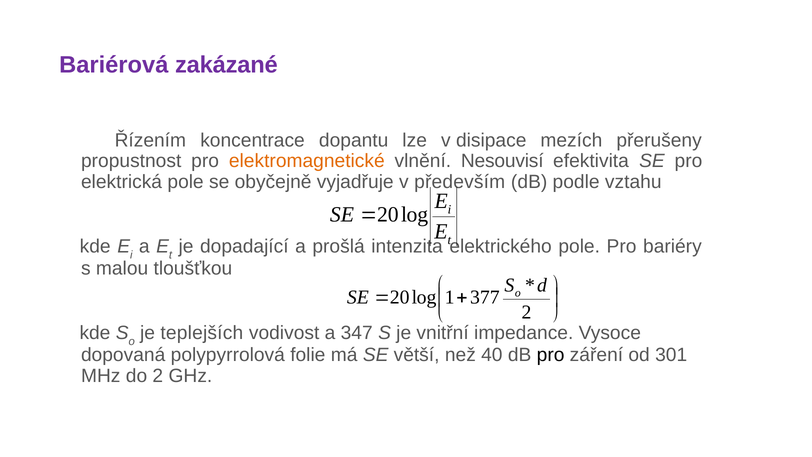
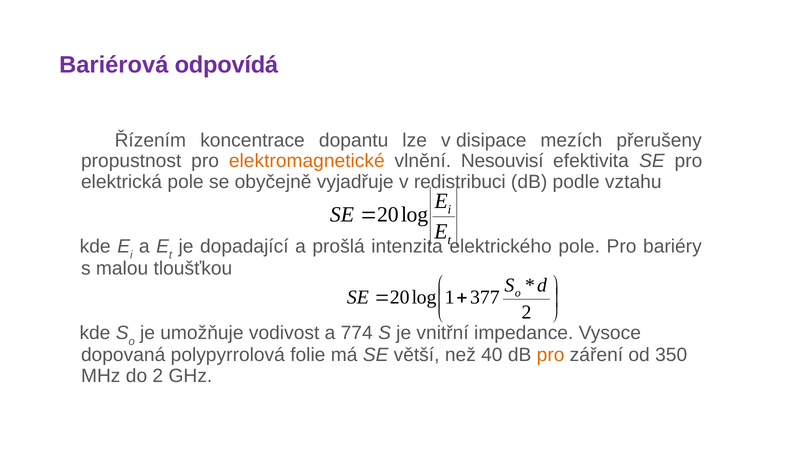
zakázané: zakázané -> odpovídá (226, 65)
především: především -> redistribuci (460, 182)
teplejších: teplejších -> umožňuje (202, 333)
347: 347 -> 774 (357, 333)
pro colour: black -> orange (551, 355)
301: 301 -> 350 (671, 355)
